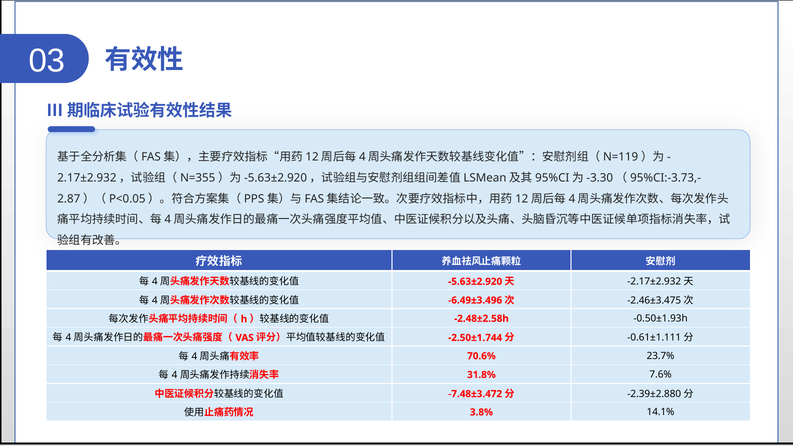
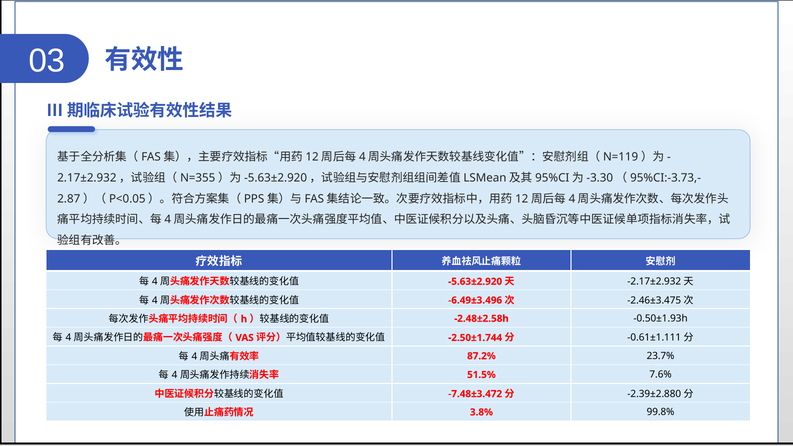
70.6%: 70.6% -> 87.2% (481, 356)
31.8%: 31.8% -> 51.5% (481, 375)
14.1%: 14.1% -> 99.8% (661, 412)
